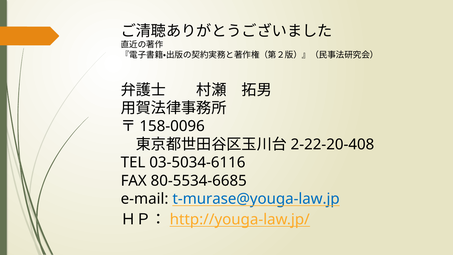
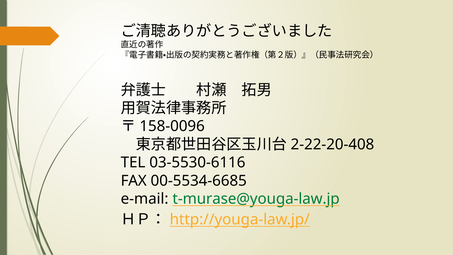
03-5034-6116: 03-5034-6116 -> 03-5530-6116 (197, 162)
80-5534-6685: 80-5534-6685 -> 00-5534-6685 (199, 181)
t-murase@youga-law.jp colour: blue -> green (256, 199)
